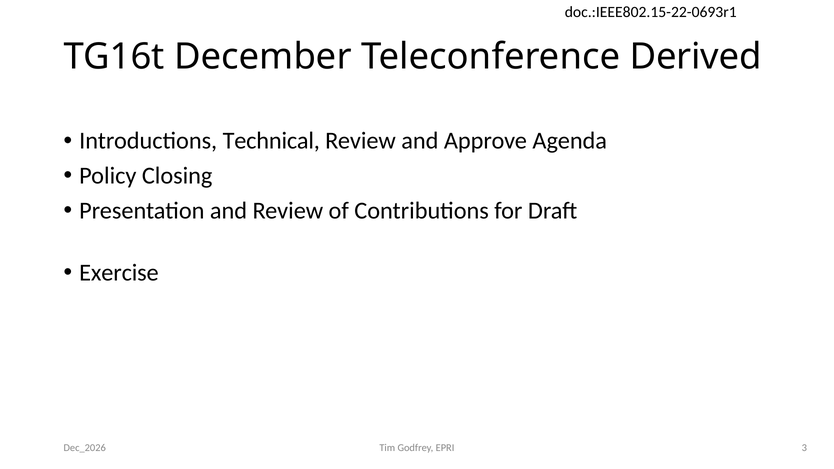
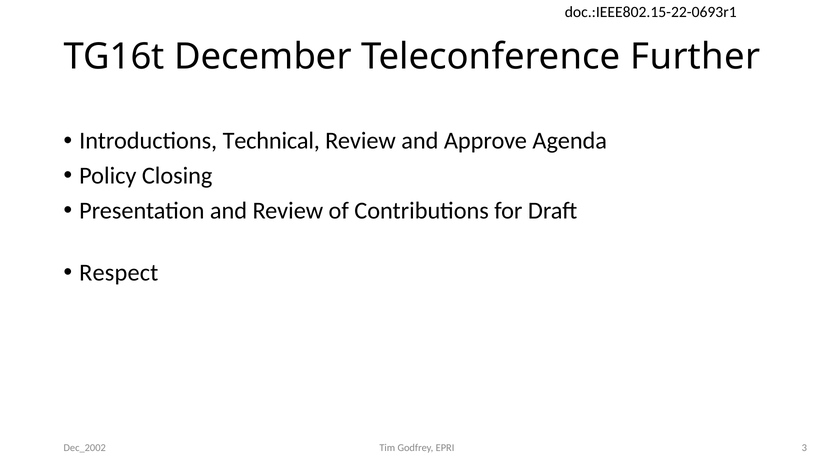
Derived: Derived -> Further (695, 57)
Exercise: Exercise -> Respect (119, 273)
Dec_2026: Dec_2026 -> Dec_2002 (85, 448)
